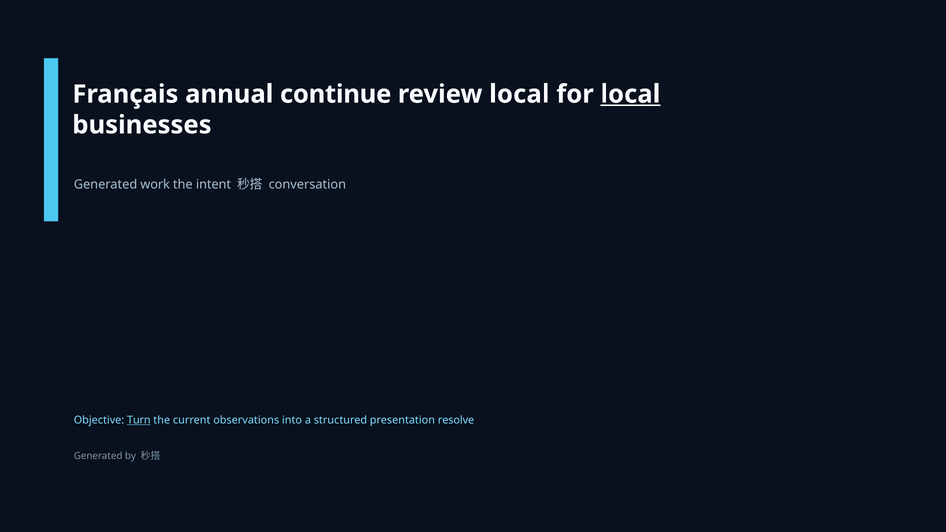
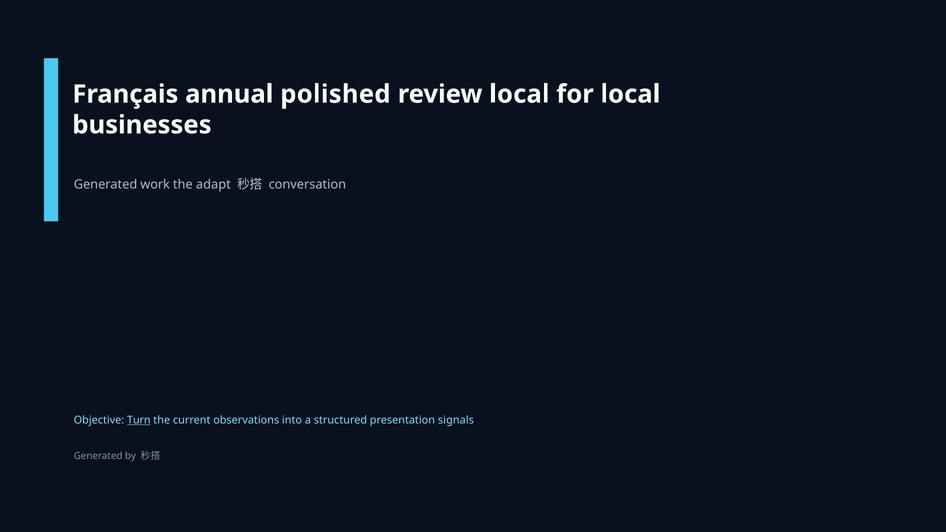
continue: continue -> polished (335, 94)
local underline: present -> none (630, 94)
intent: intent -> adapt (213, 185)
resolve: resolve -> signals (456, 420)
